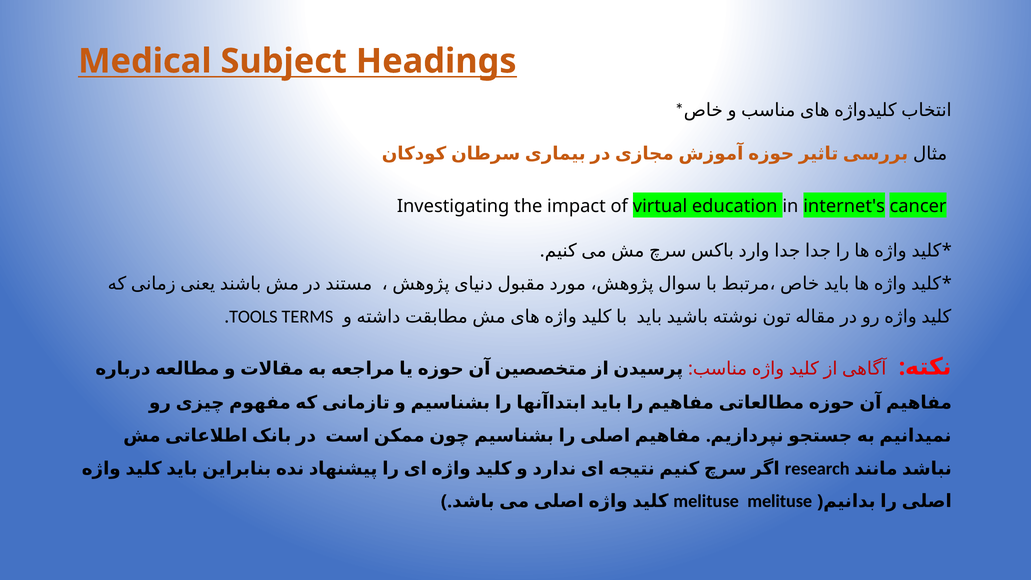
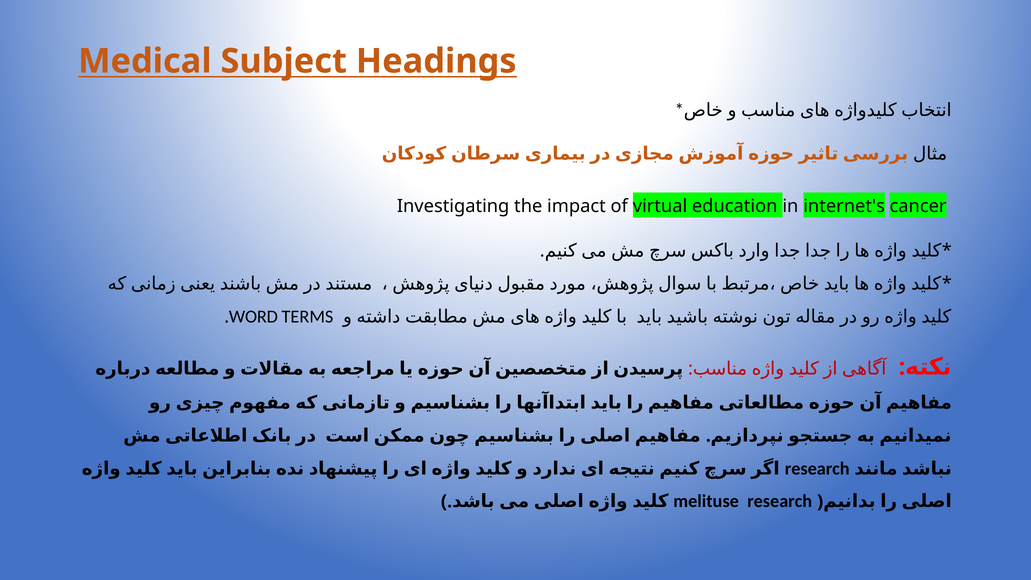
TOOLS: TOOLS -> WORD (253, 317)
melituse melituse: melituse -> research (780, 501)
